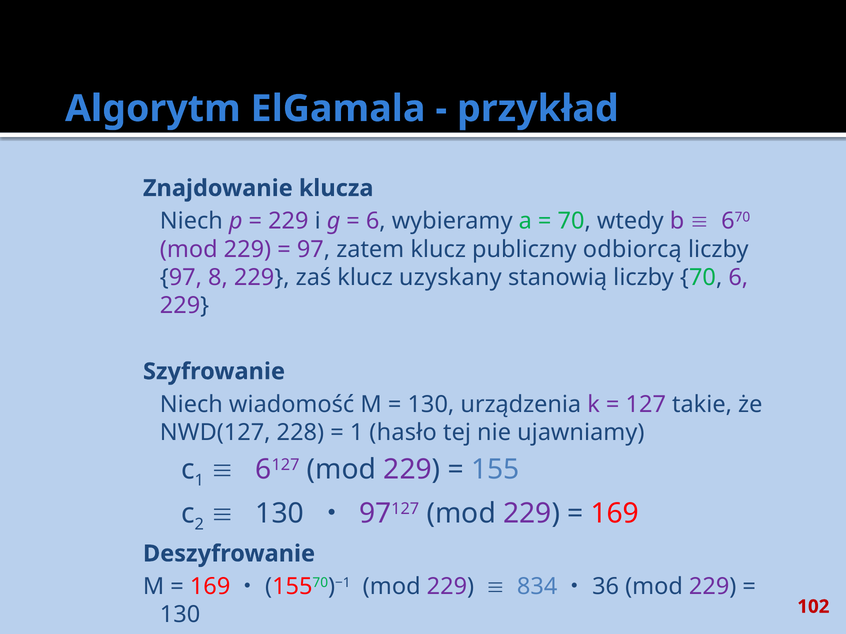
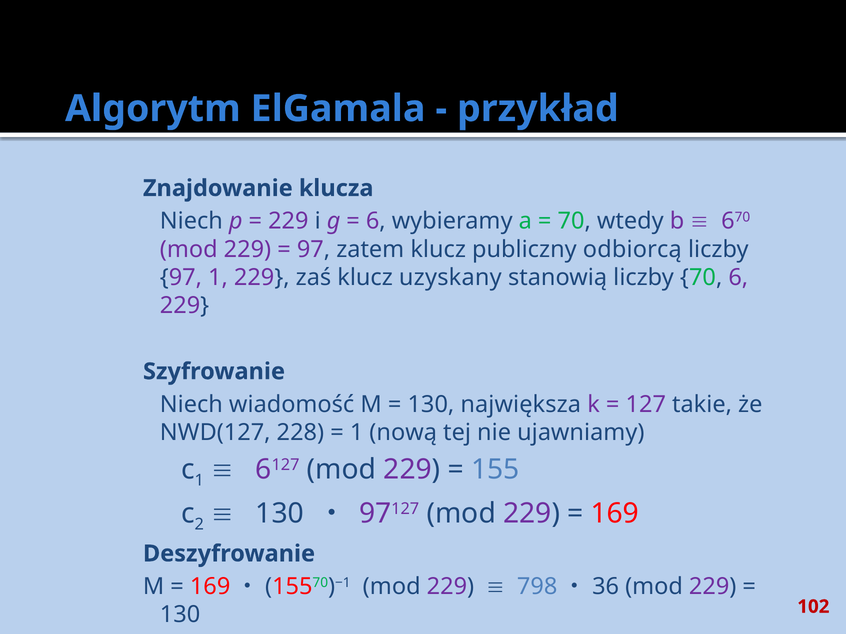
97 8: 8 -> 1 (218, 278)
urządzenia: urządzenia -> największa (521, 405)
hasło: hasło -> nową (403, 433)
834: 834 -> 798 (537, 587)
